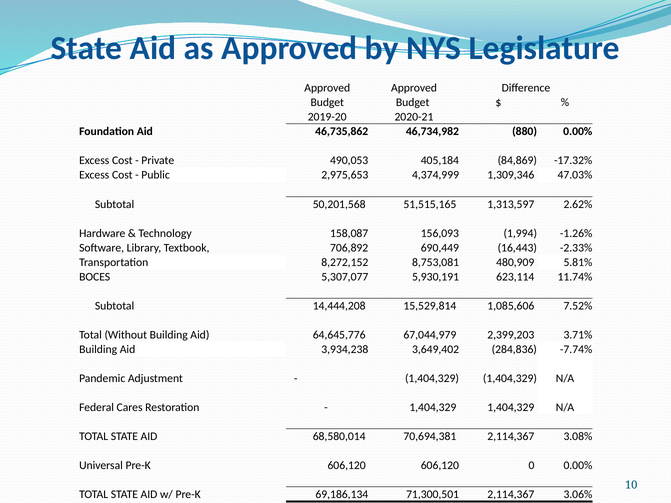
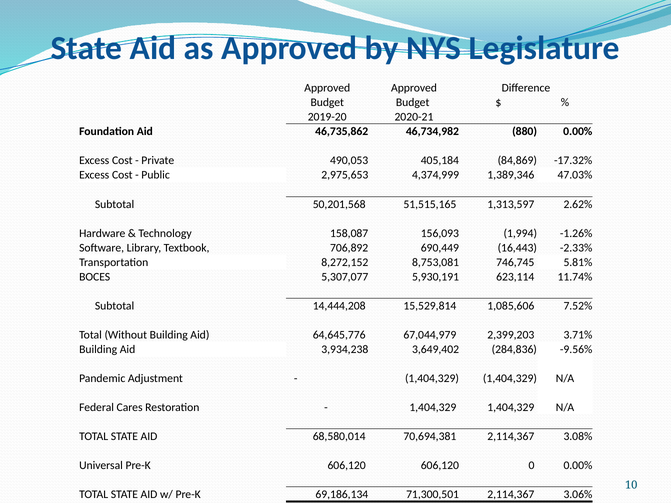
1,309,346: 1,309,346 -> 1,389,346 (511, 175)
480,909: 480,909 -> 746,745 (515, 262)
-7.74%: -7.74% -> -9.56% (576, 350)
